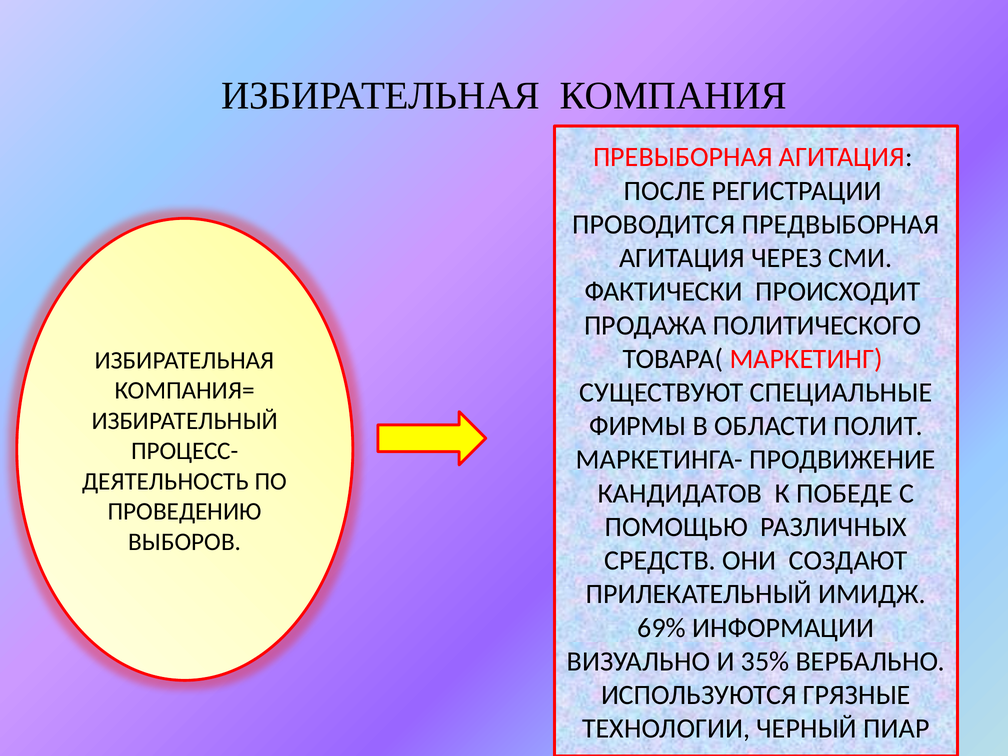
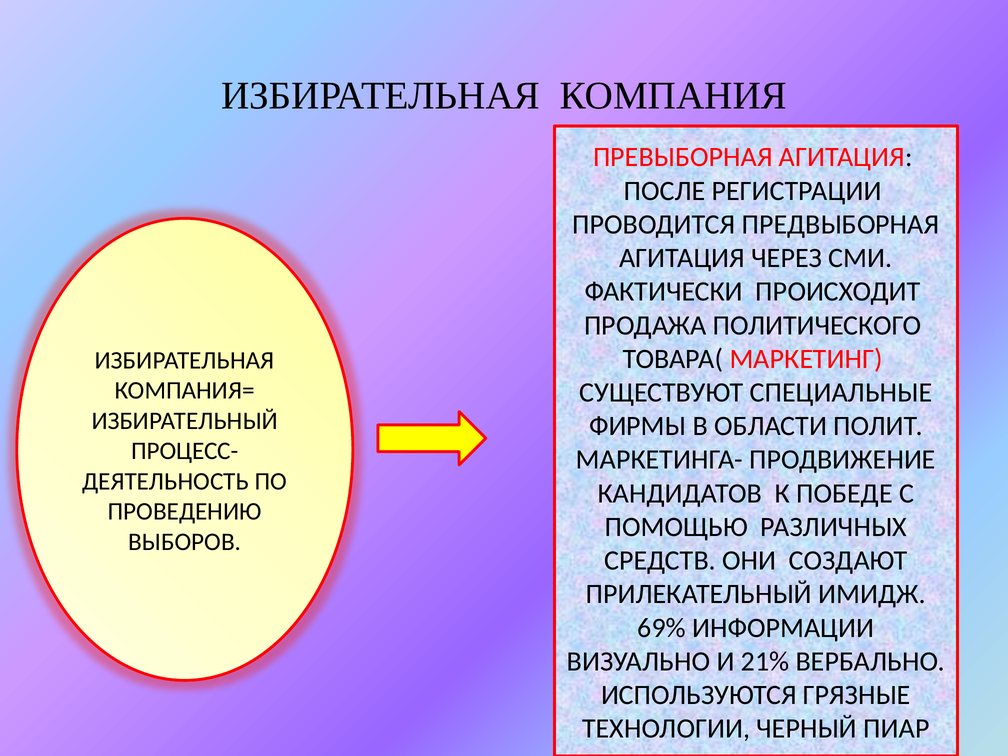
35%: 35% -> 21% (765, 661)
